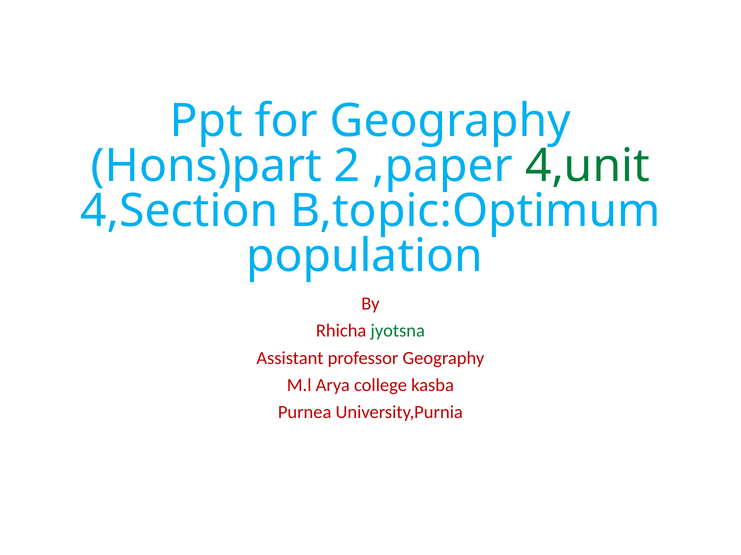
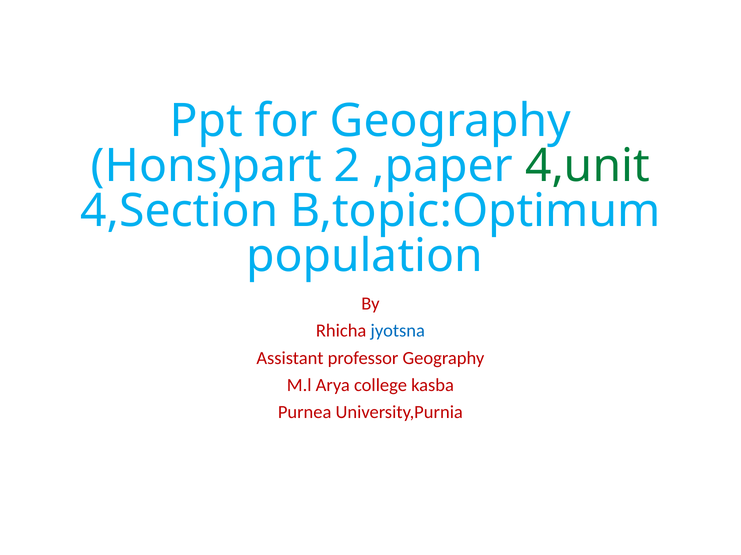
jyotsna colour: green -> blue (398, 331)
